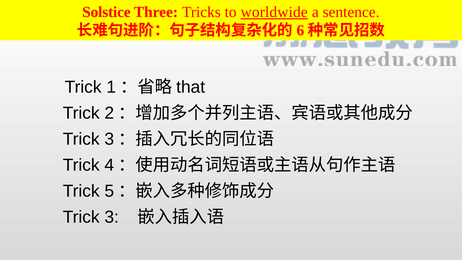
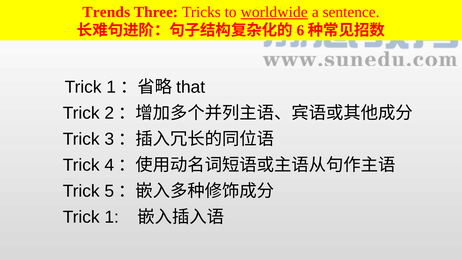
Solstice: Solstice -> Trends (106, 12)
3: 3 -> 1 (112, 217)
